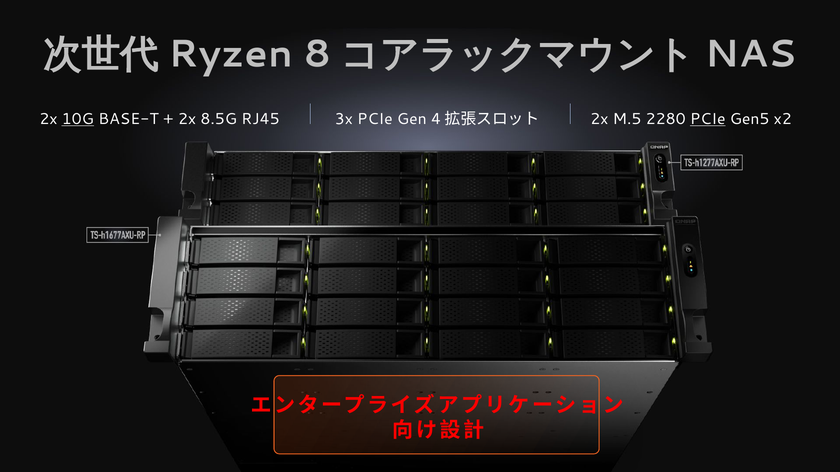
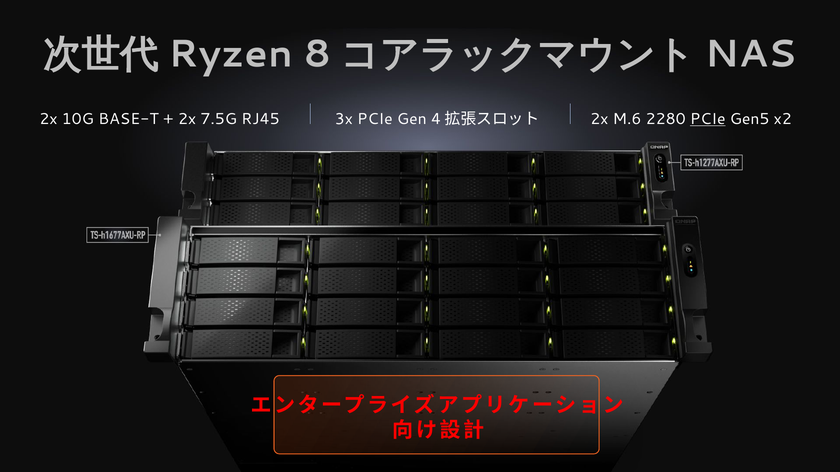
10G underline: present -> none (78, 119)
8.5G: 8.5G -> 7.5G (219, 119)
M.5: M.5 -> M.6 (627, 119)
